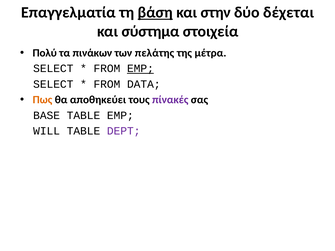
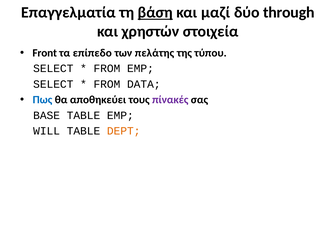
στην: στην -> μαζί (216, 13)
δέχεται: δέχεται -> through (289, 13)
σύστημα: σύστημα -> χρηστών (150, 31)
Πολύ: Πολύ -> Front (45, 53)
πινάκων: πινάκων -> επίπεδο (92, 53)
μέτρα: μέτρα -> τύπου (211, 53)
EMP underline: present -> none (140, 69)
Πως colour: orange -> blue (42, 100)
DEPT colour: purple -> orange (124, 131)
